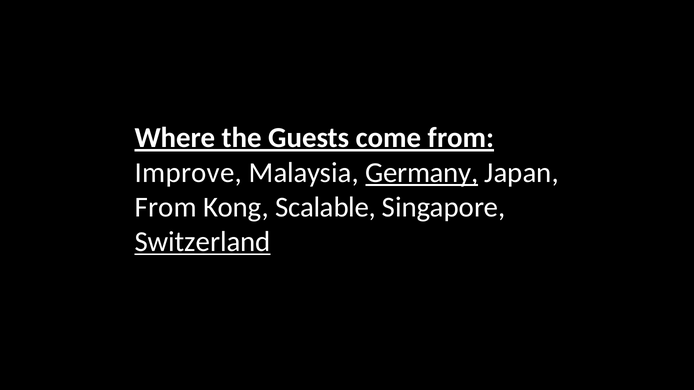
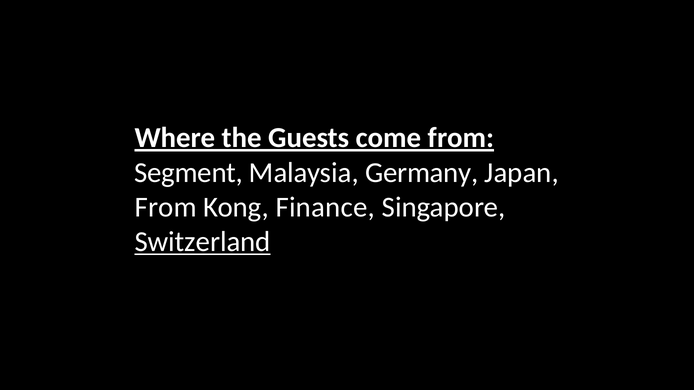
Improve: Improve -> Segment (189, 173)
Germany underline: present -> none (422, 173)
Scalable: Scalable -> Finance (325, 207)
